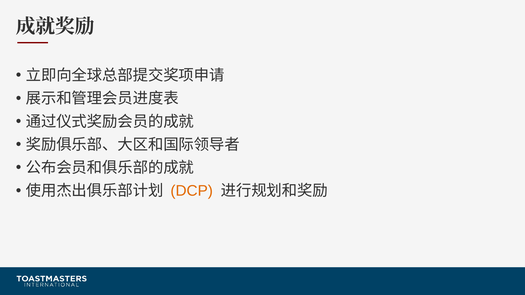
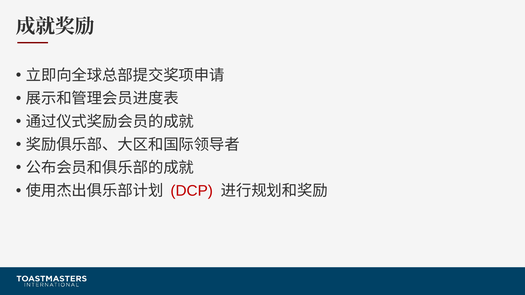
DCP colour: orange -> red (192, 191)
